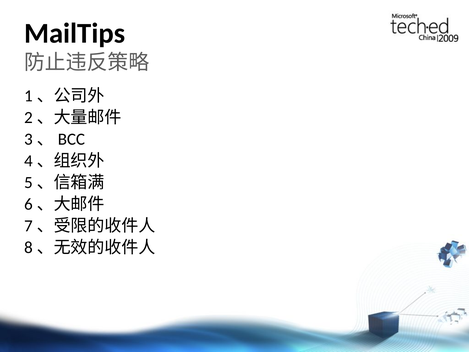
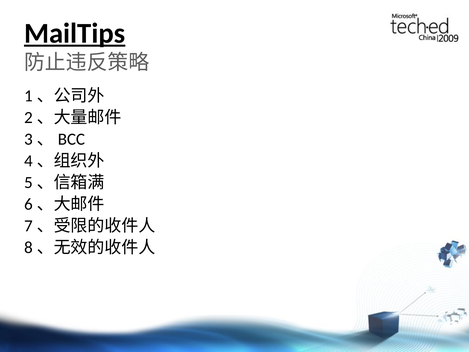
MailTips underline: none -> present (75, 33)
